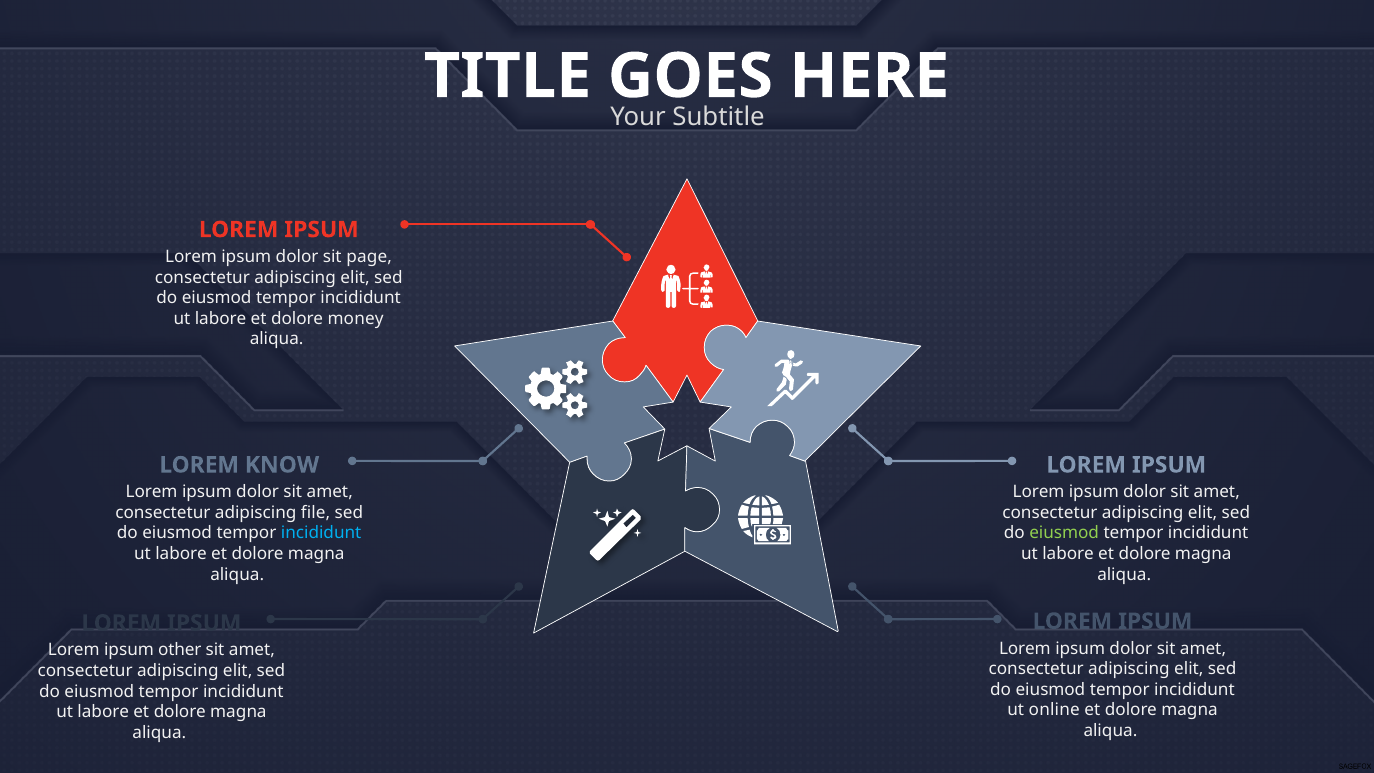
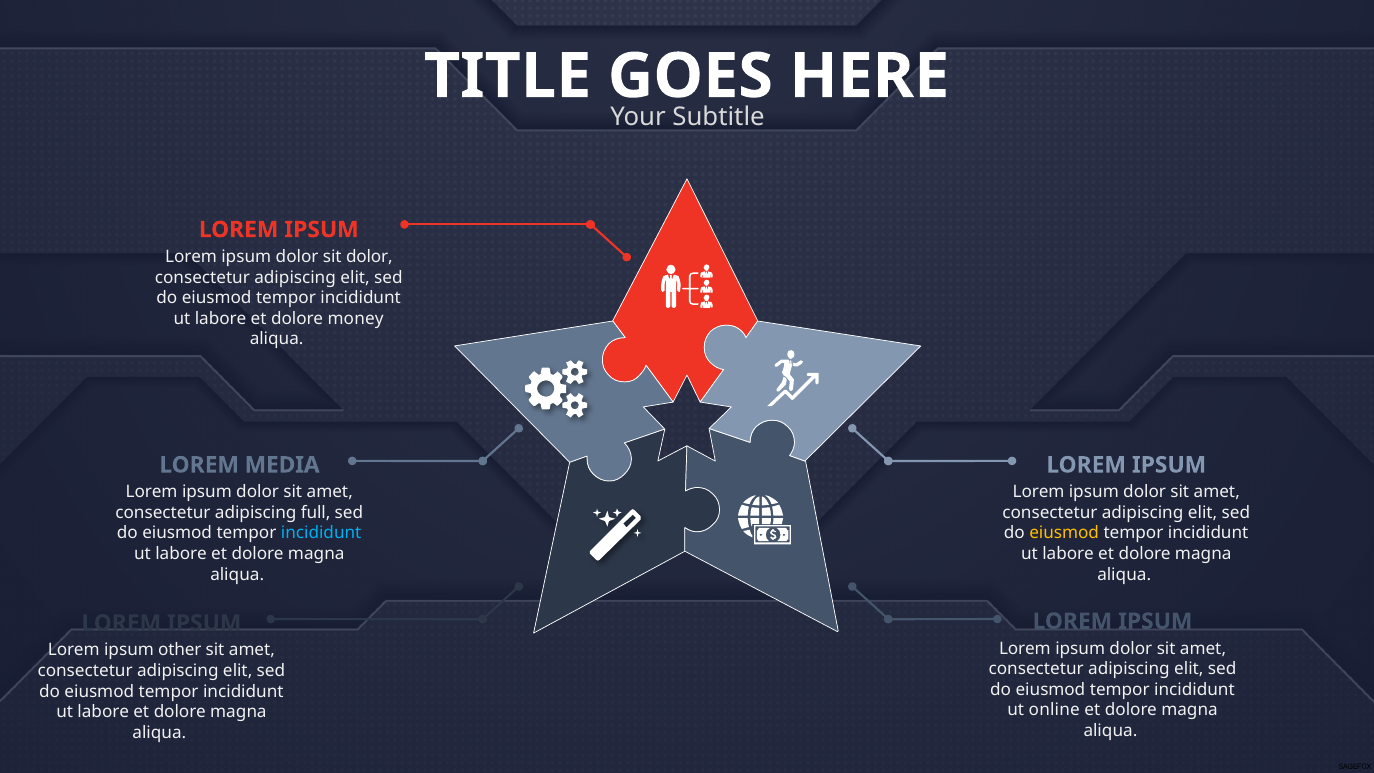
sit page: page -> dolor (369, 257)
KNOW: KNOW -> MEDIA (282, 465)
file: file -> full (316, 513)
eiusmod colour: light green -> yellow (1064, 533)
